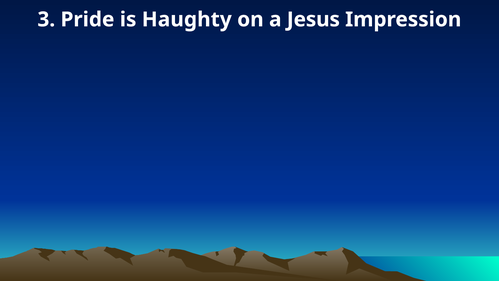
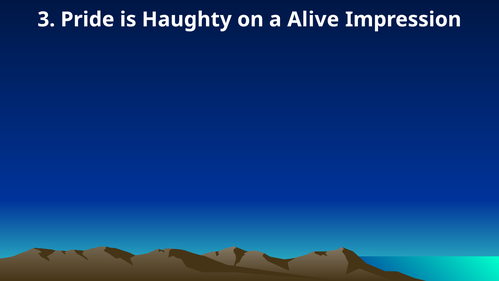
Jesus: Jesus -> Alive (313, 19)
